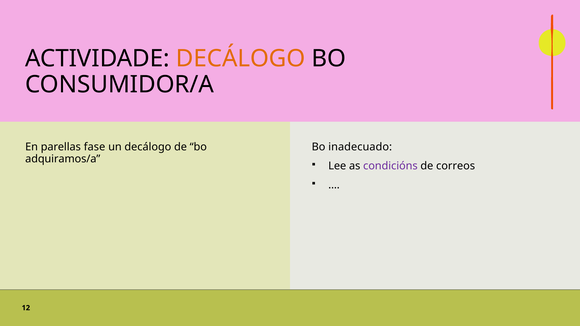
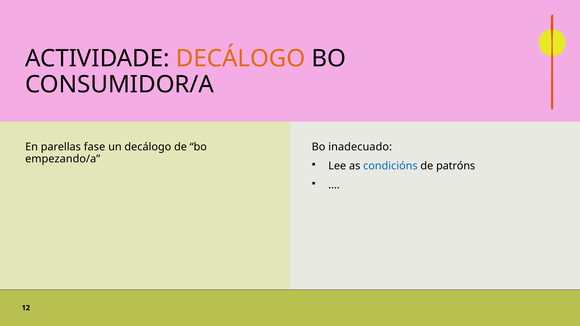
adquiramos/a: adquiramos/a -> empezando/a (63, 159)
condicións colour: purple -> blue (390, 166)
correos: correos -> patróns (456, 166)
